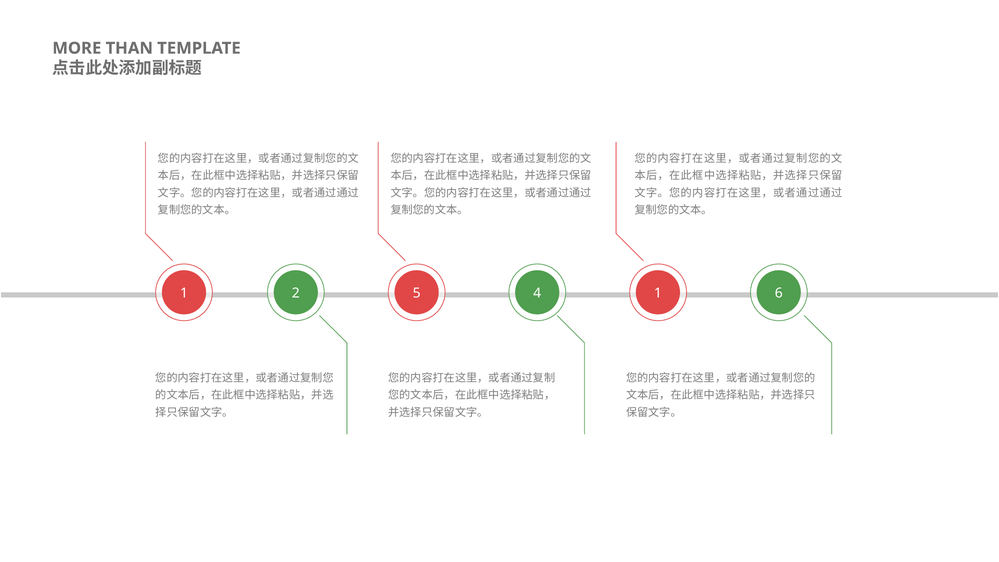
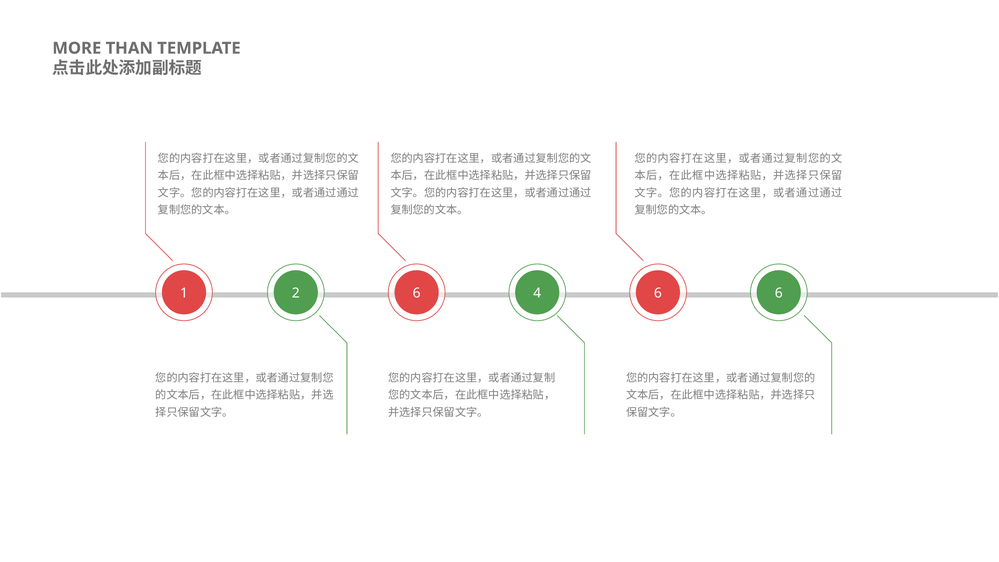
2 5: 5 -> 6 (417, 293)
4 1: 1 -> 6 (658, 293)
